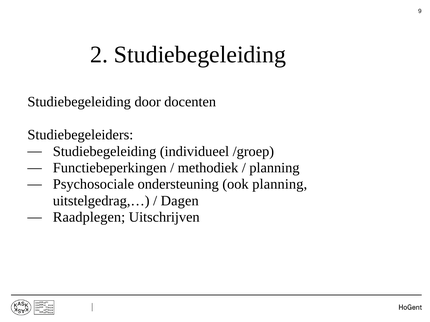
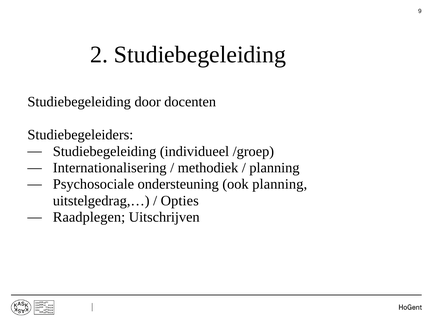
Functiebeperkingen: Functiebeperkingen -> Internationalisering (110, 168)
Dagen: Dagen -> Opties (180, 201)
